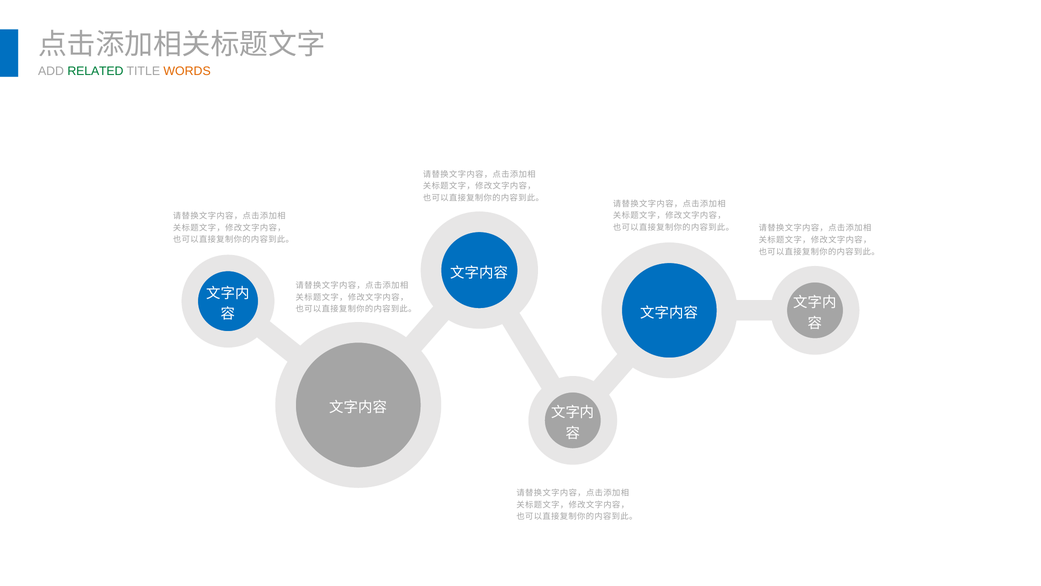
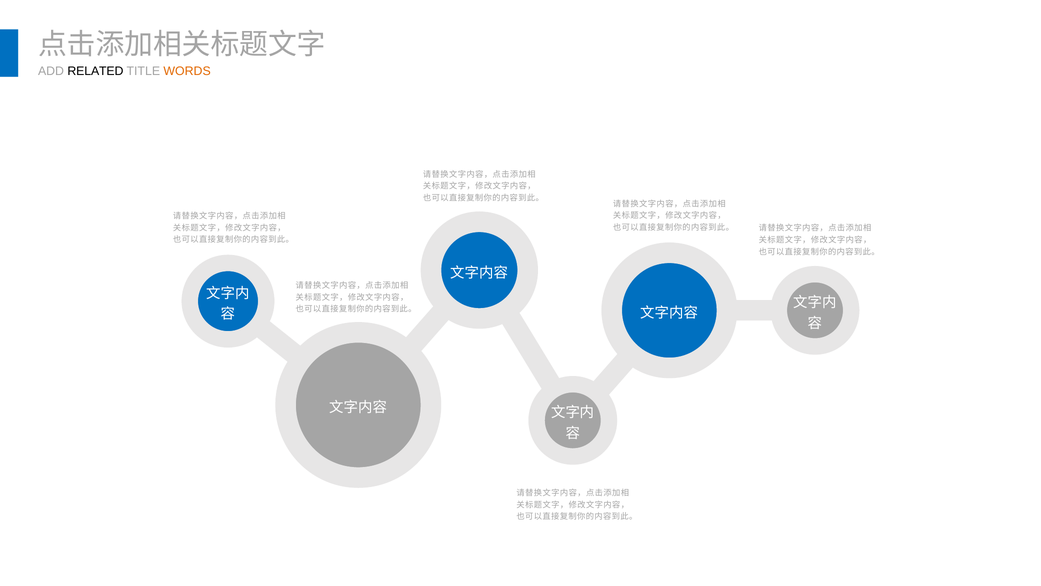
RELATED colour: green -> black (95, 71)
